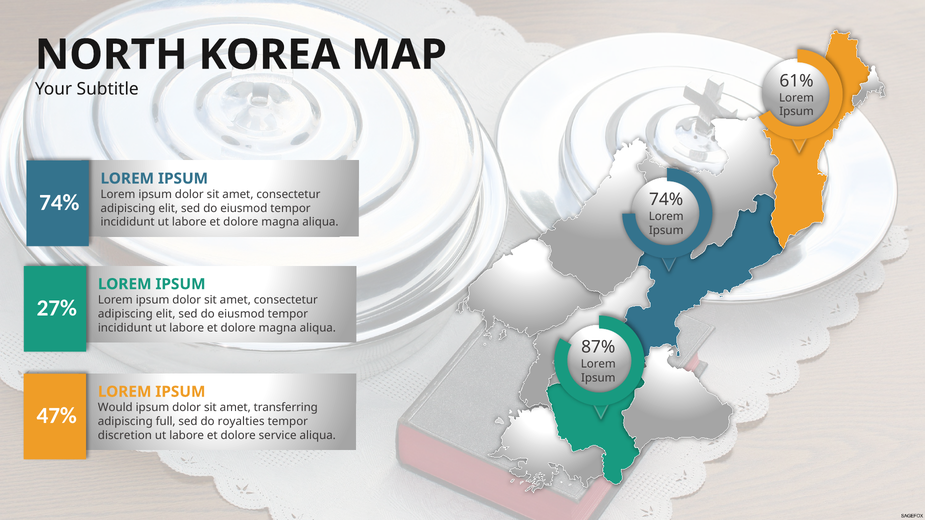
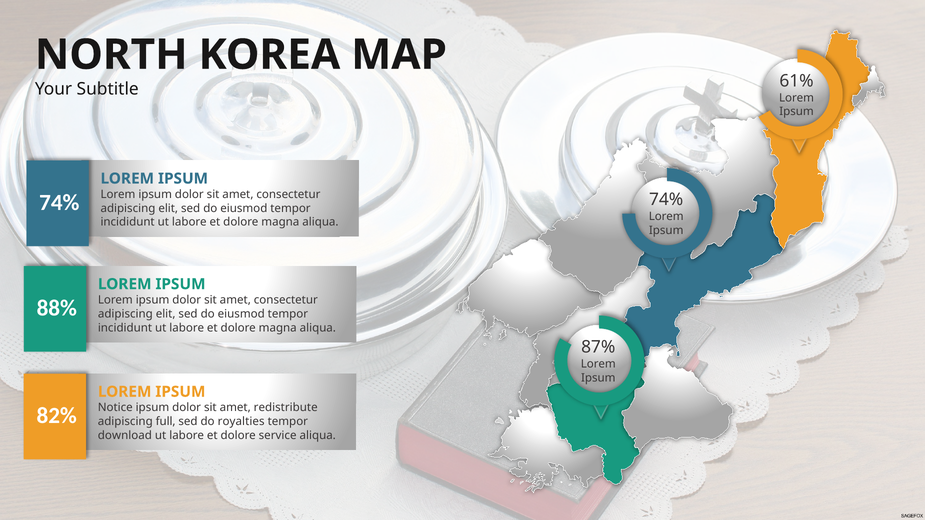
27%: 27% -> 88% (57, 308)
Would: Would -> Notice (115, 408)
transferring: transferring -> redistribute (286, 408)
47%: 47% -> 82% (57, 416)
discretion: discretion -> download (125, 436)
